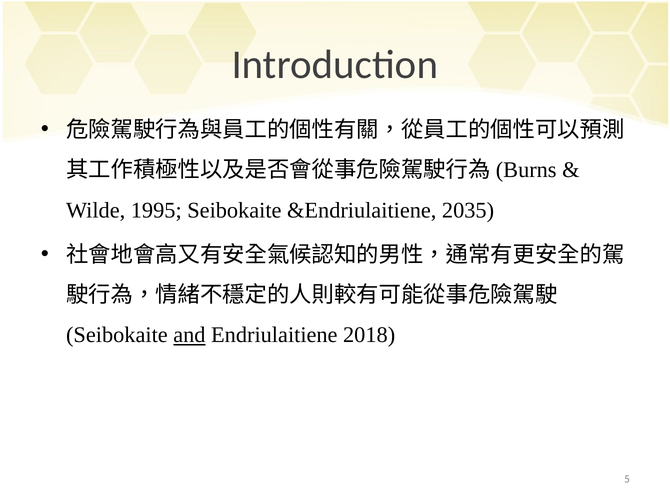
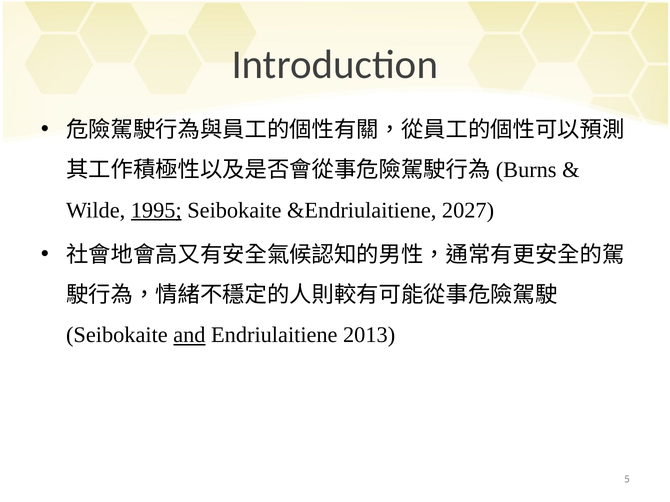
1995 underline: none -> present (156, 210)
2035: 2035 -> 2027 (468, 210)
2018: 2018 -> 2013 (369, 335)
